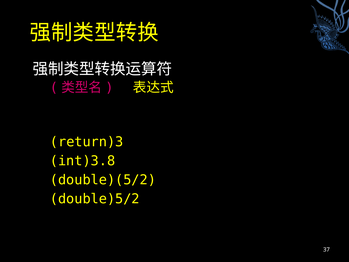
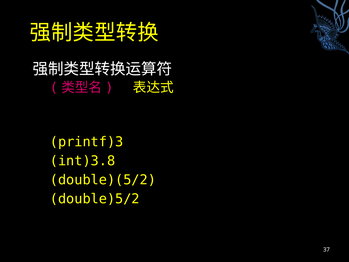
return)3: return)3 -> printf)3 (87, 142)
